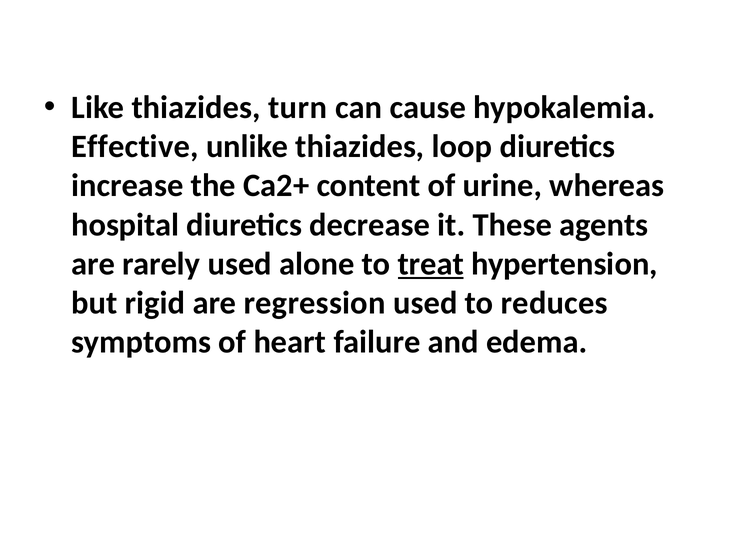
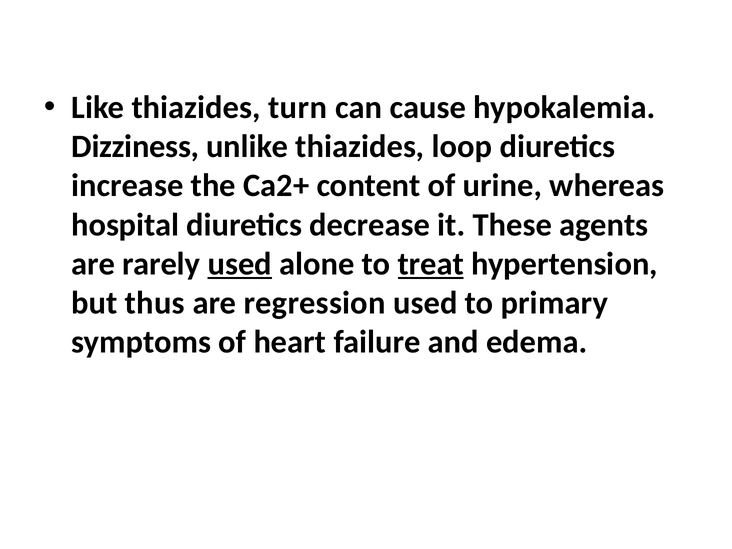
Effective: Effective -> Dizziness (135, 147)
used underline: none -> present (240, 264)
rigid: rigid -> thus (155, 303)
reduces: reduces -> primary (554, 303)
